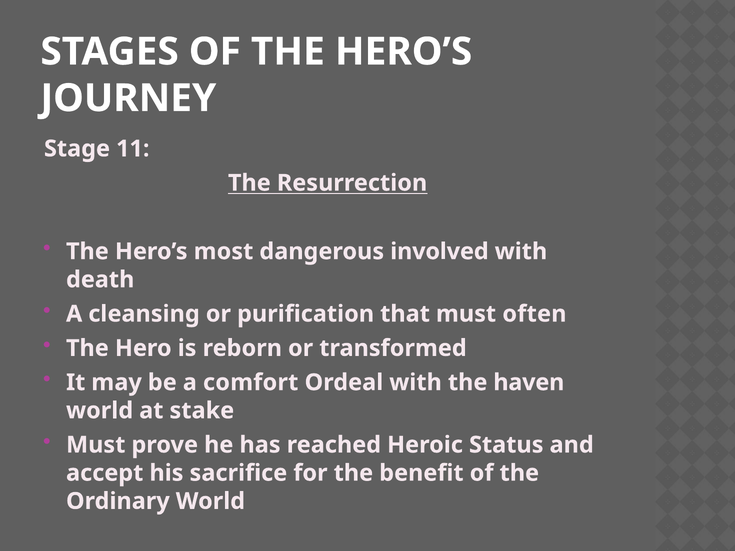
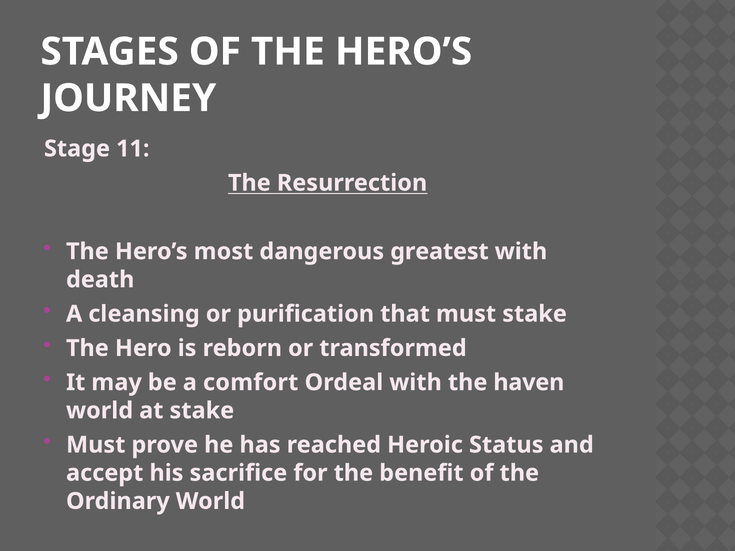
involved: involved -> greatest (439, 252)
must often: often -> stake (535, 314)
